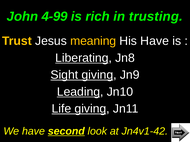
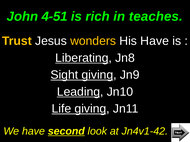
4-99: 4-99 -> 4-51 (55, 16)
trusting: trusting -> teaches (156, 16)
meaning: meaning -> wonders (93, 41)
